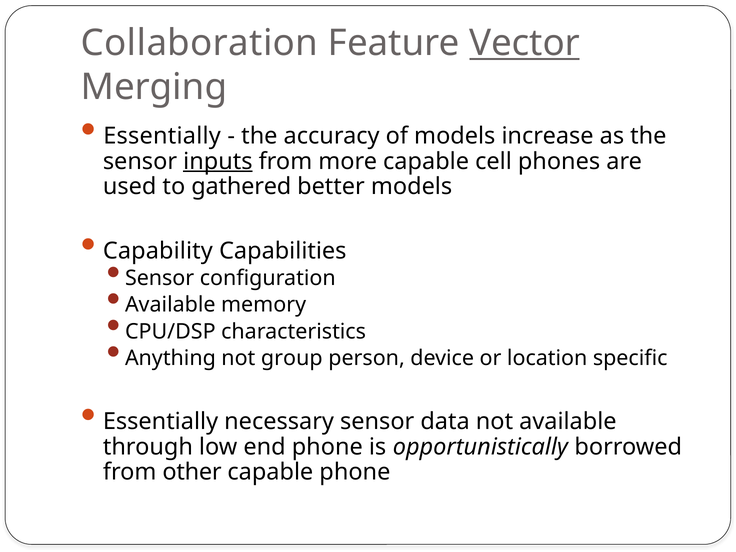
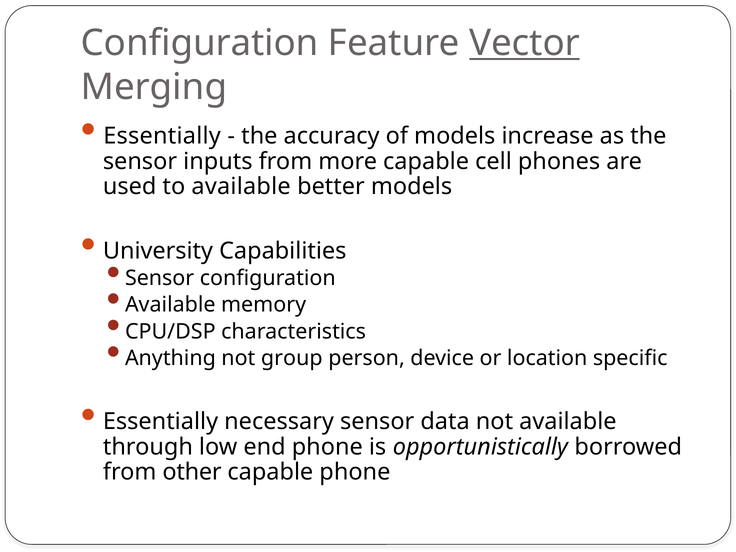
Collaboration: Collaboration -> Configuration (200, 43)
inputs underline: present -> none (218, 161)
to gathered: gathered -> available (241, 187)
Capability: Capability -> University (158, 251)
